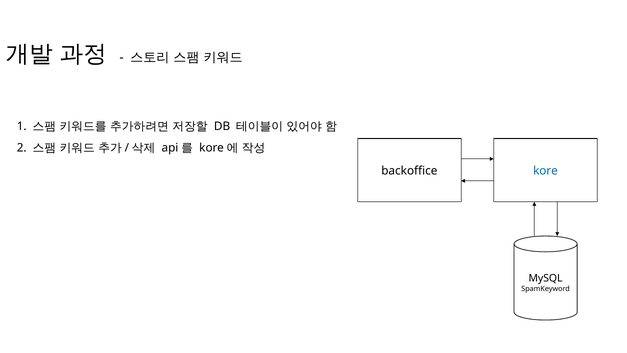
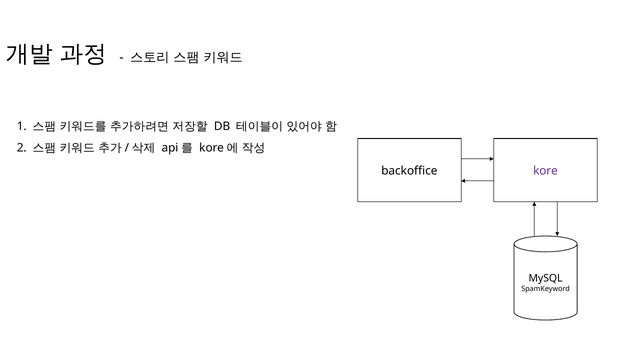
kore colour: blue -> purple (545, 171)
